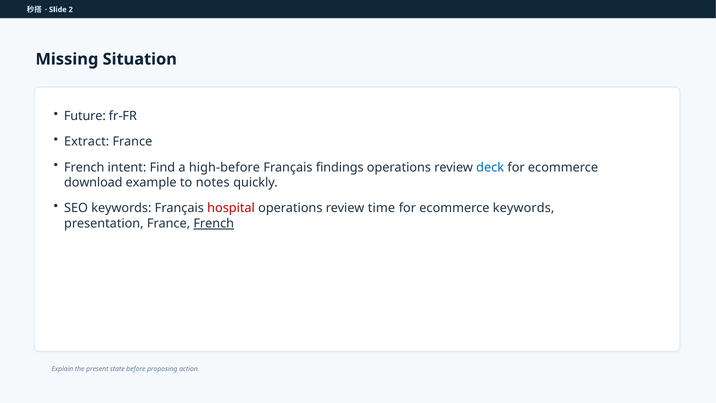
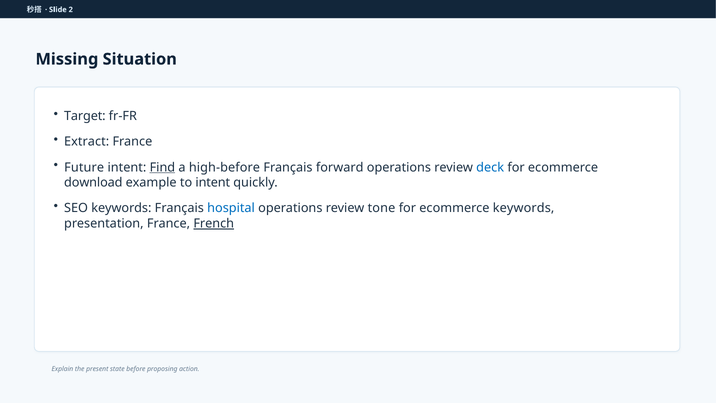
Future: Future -> Target (85, 116)
French: French -> Future (84, 167)
Find underline: none -> present (162, 167)
findings: findings -> forward (340, 167)
to notes: notes -> intent (213, 182)
hospital colour: red -> blue (231, 208)
time: time -> tone (381, 208)
